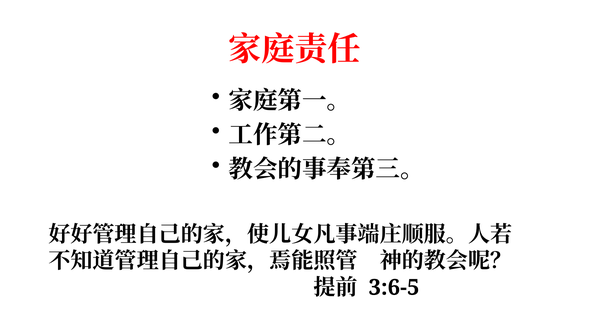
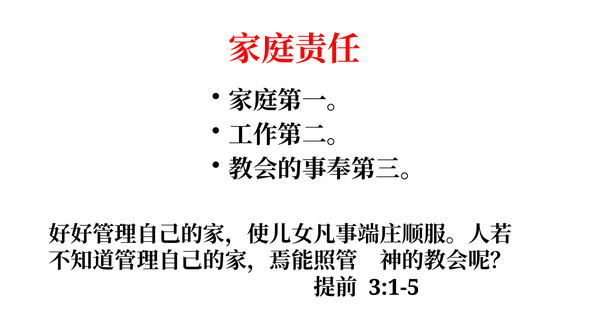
3:6-5: 3:6-5 -> 3:1-5 (394, 288)
